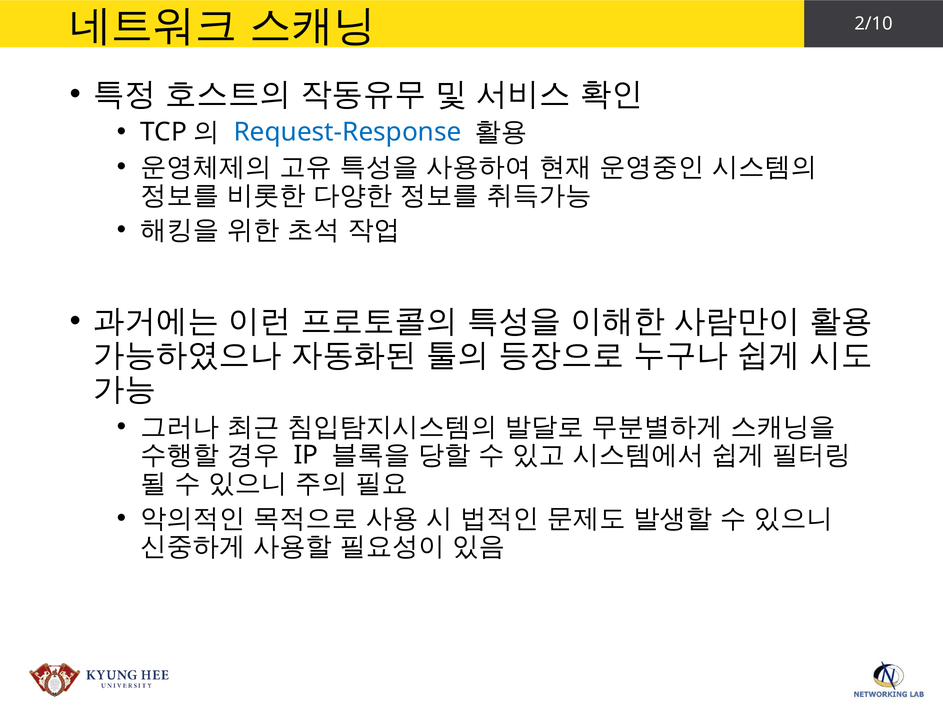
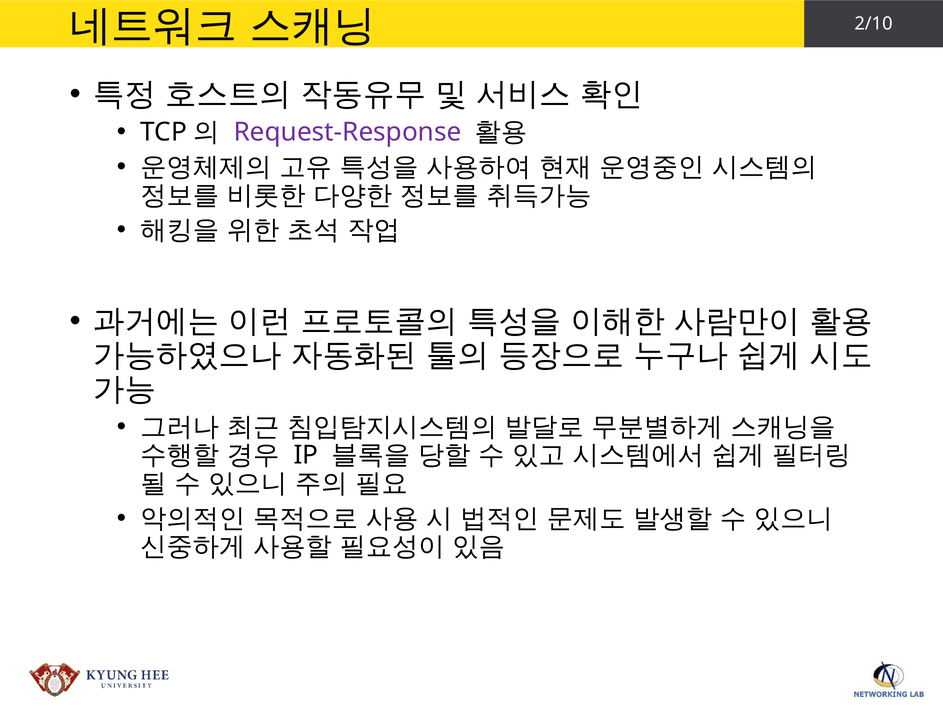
Request-Response colour: blue -> purple (348, 132)
